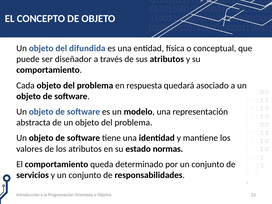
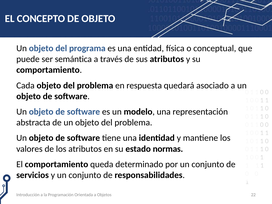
difundida: difundida -> programa (87, 48)
diseñador: diseñador -> semántica (73, 59)
